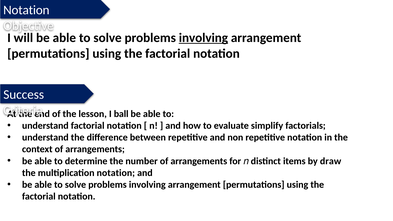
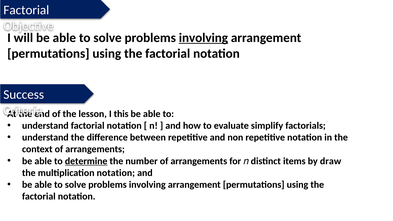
Notation: Notation -> Factorial (26, 10)
ball: ball -> this (121, 114)
determine underline: none -> present (86, 161)
